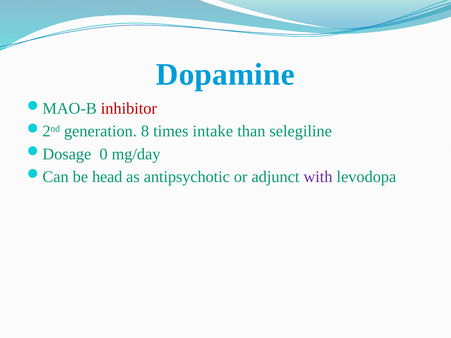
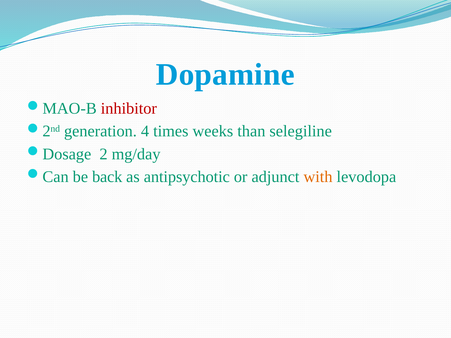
8: 8 -> 4 (145, 131)
intake: intake -> weeks (213, 131)
0: 0 -> 2 (104, 154)
head: head -> back (107, 177)
with colour: purple -> orange (318, 177)
